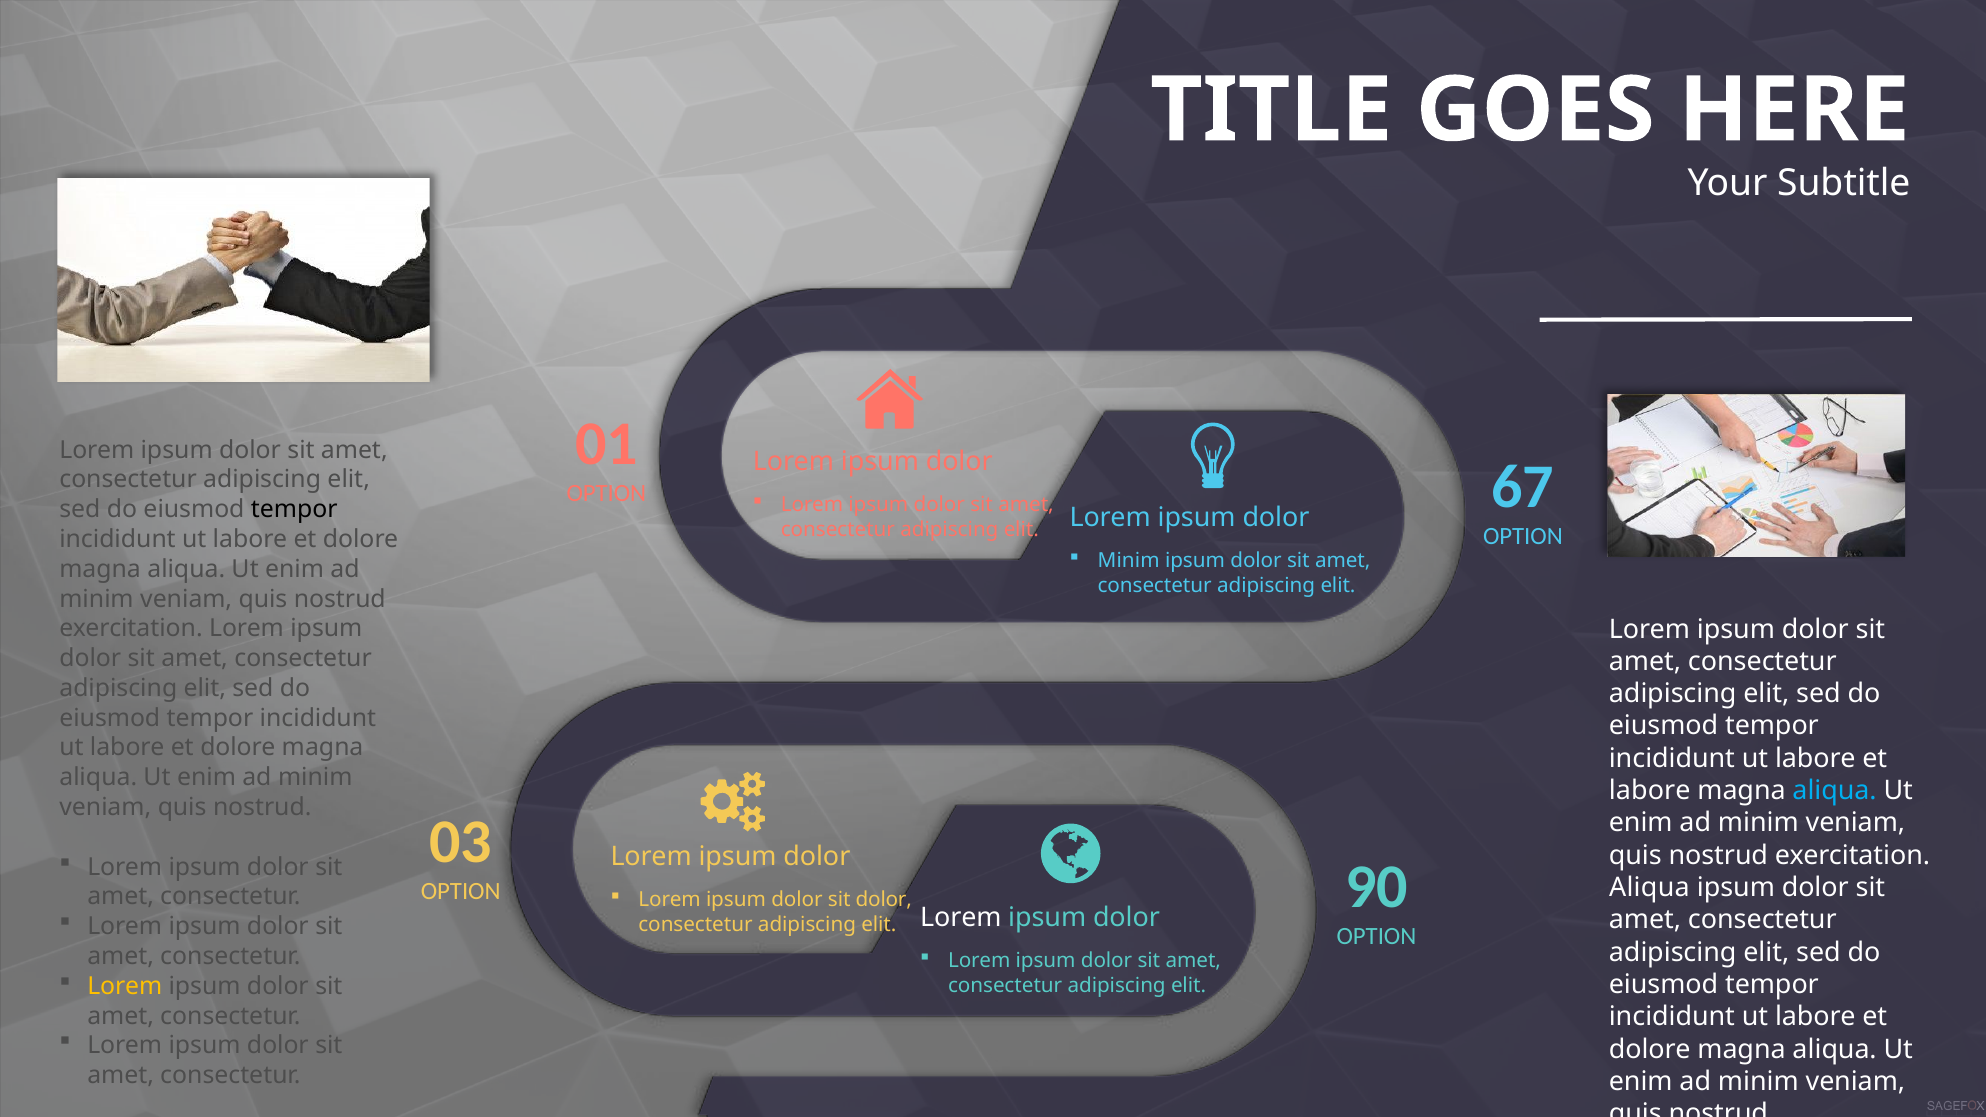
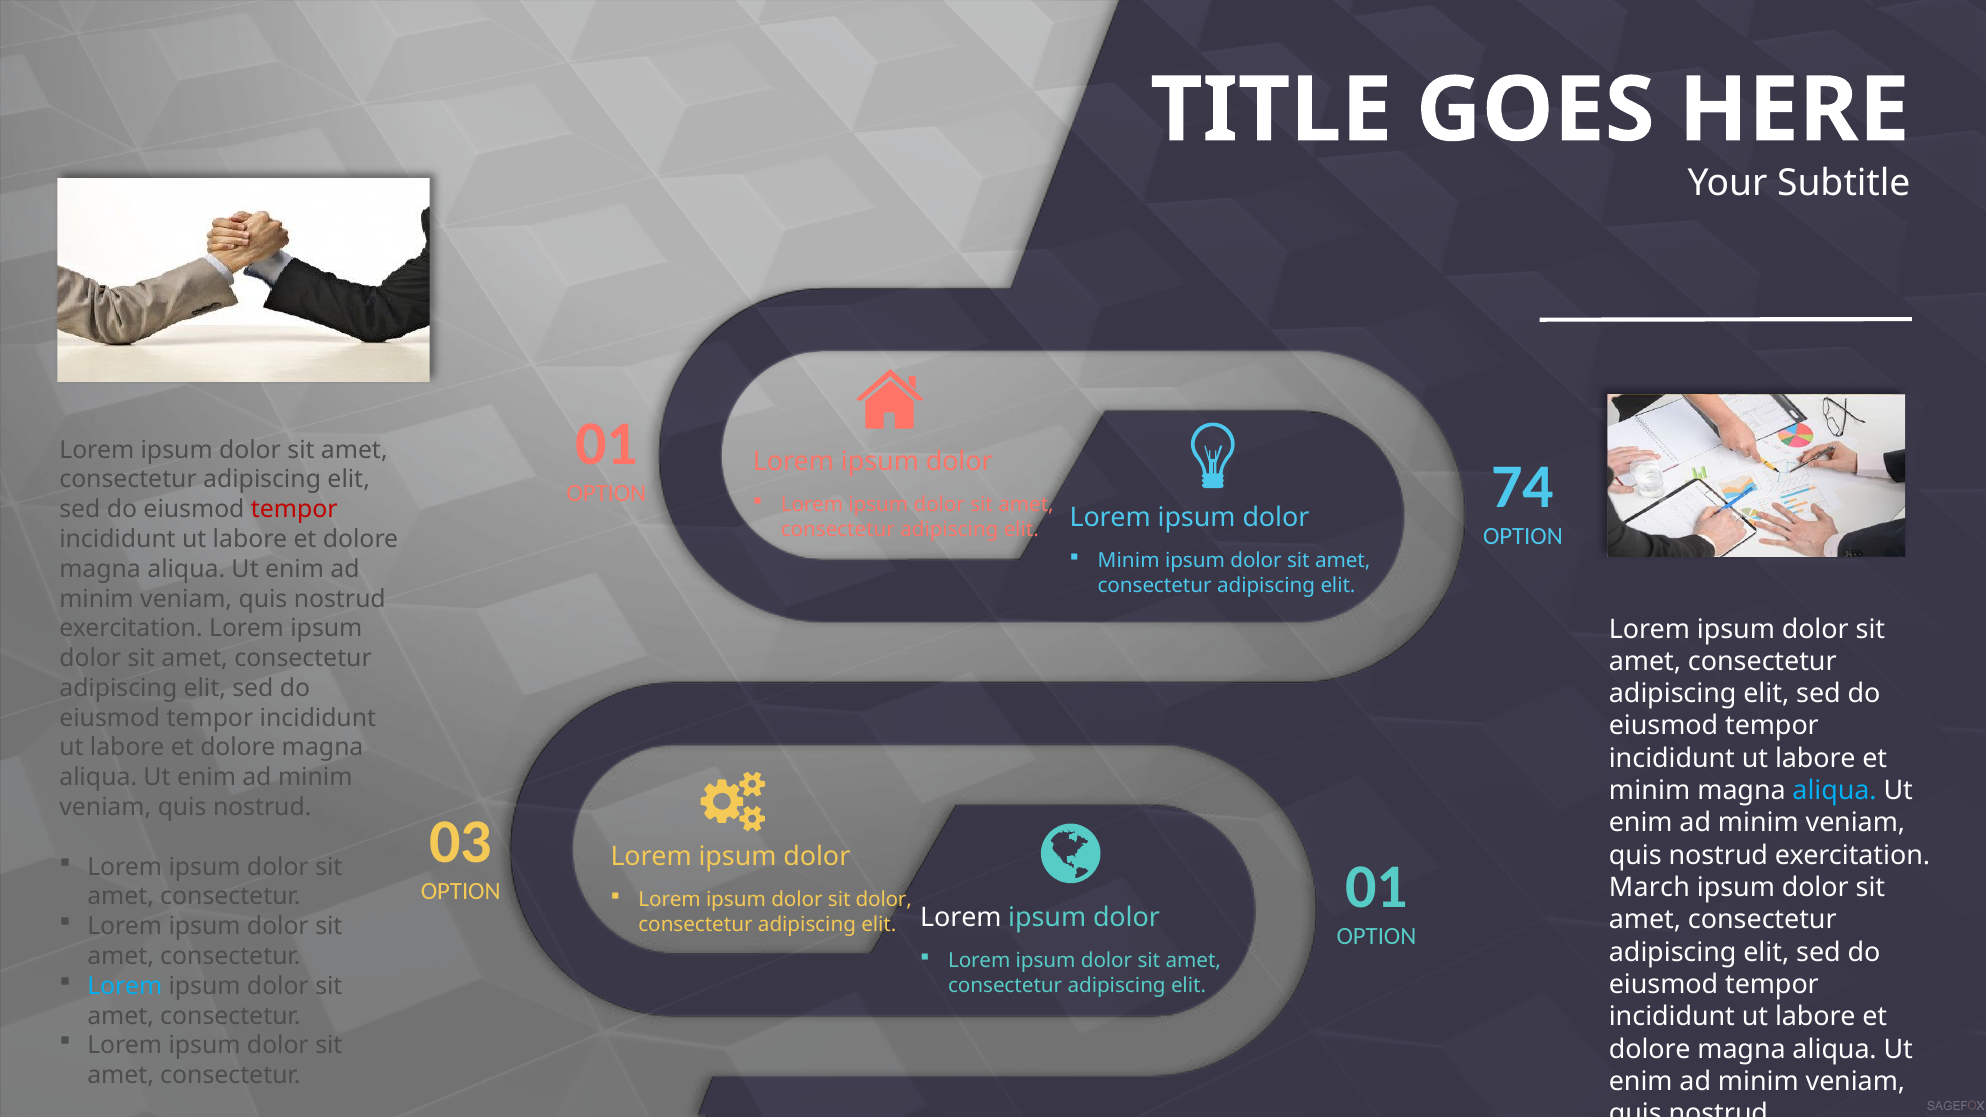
67: 67 -> 74 (1523, 487)
tempor colour: black -> red (294, 510)
labore: labore -> minim (1650, 791)
Aliqua: Aliqua -> March (1649, 888)
OPTION 90: 90 -> 01 (1377, 887)
Lorem colour: yellow -> light blue (125, 986)
